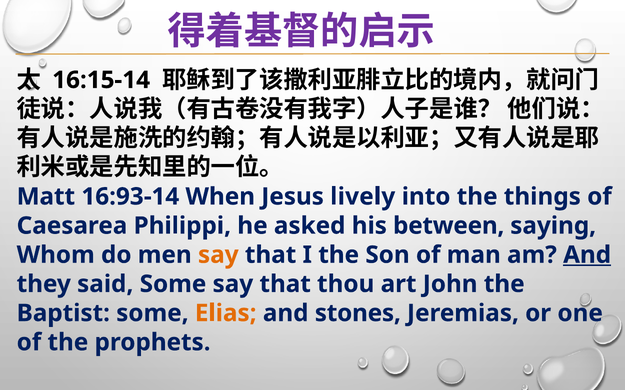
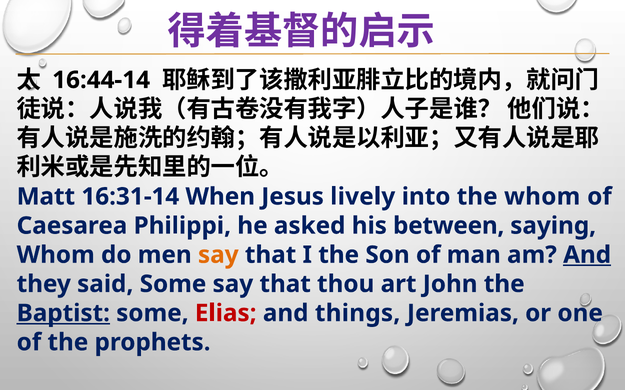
16:15-14: 16:15-14 -> 16:44-14 (101, 80)
16:93-14: 16:93-14 -> 16:31-14 (130, 197)
the things: things -> whom (542, 197)
Baptist underline: none -> present (63, 314)
Elias colour: orange -> red (226, 314)
stones: stones -> things (358, 314)
